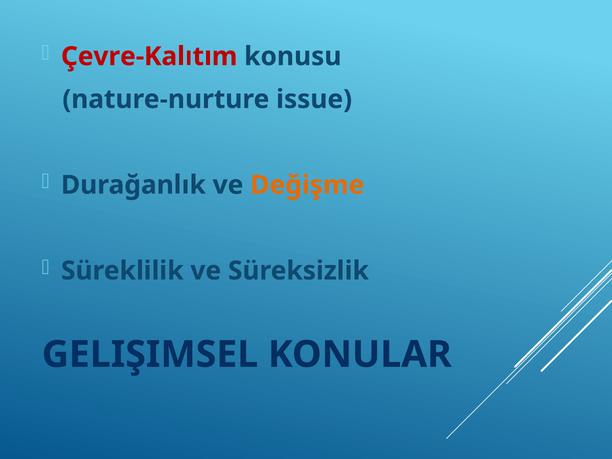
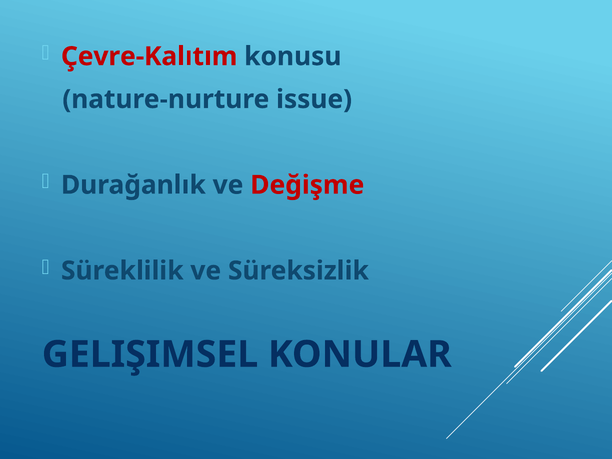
Değişme colour: orange -> red (307, 185)
